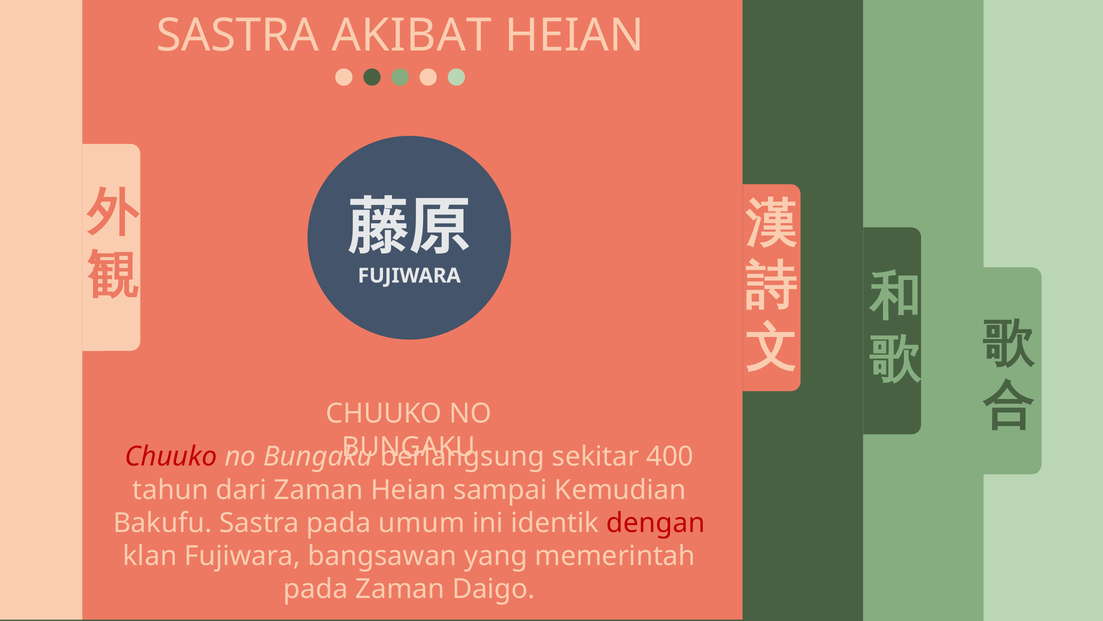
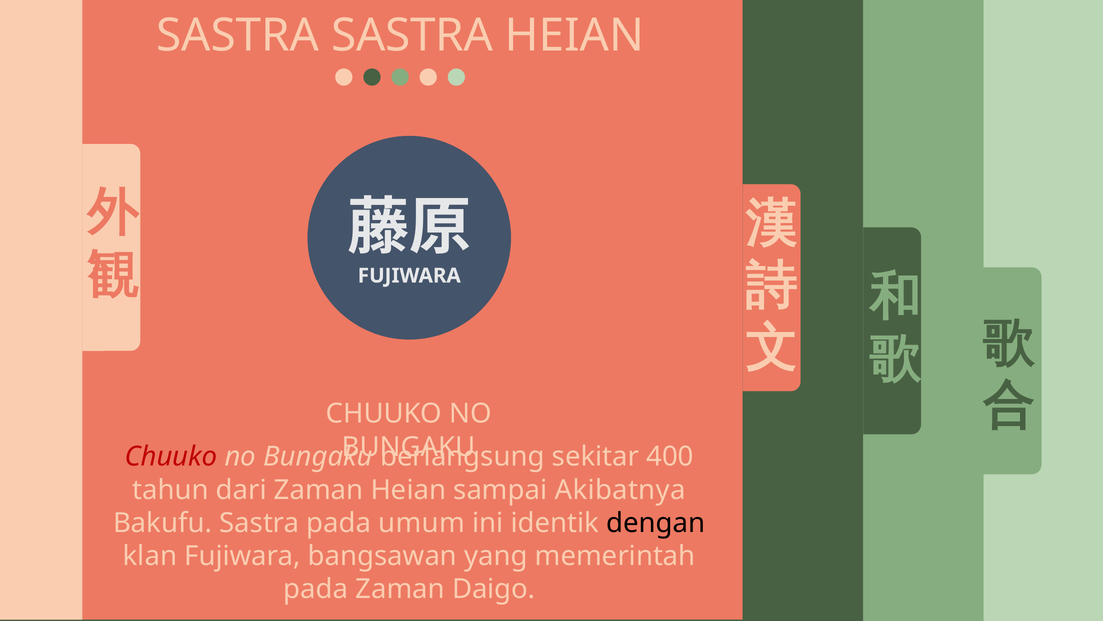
SASTRA AKIBAT: AKIBAT -> SASTRA (412, 36)
Kemudian: Kemudian -> Akibatnya (620, 490)
dengan colour: red -> black (656, 523)
